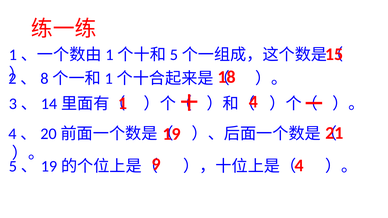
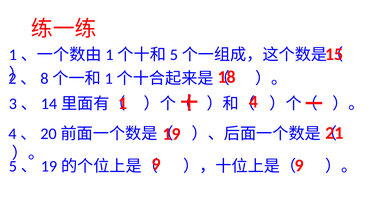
4: 4 -> 9 (299, 166)
